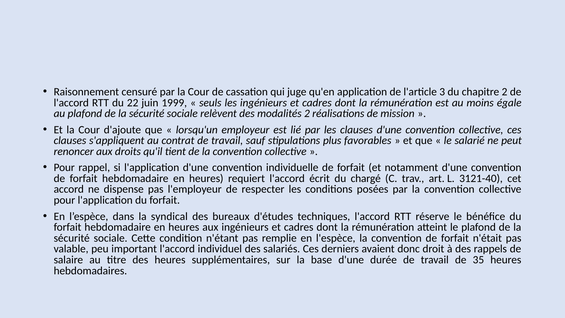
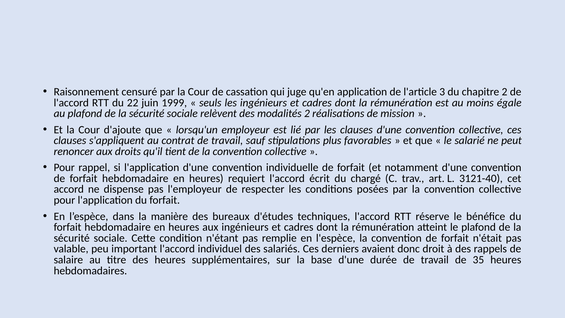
syndical: syndical -> manière (169, 216)
